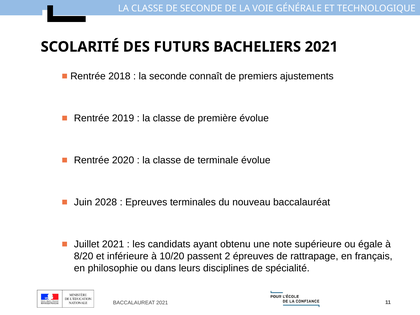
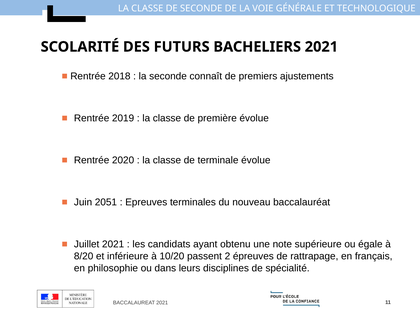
2028: 2028 -> 2051 (106, 202)
